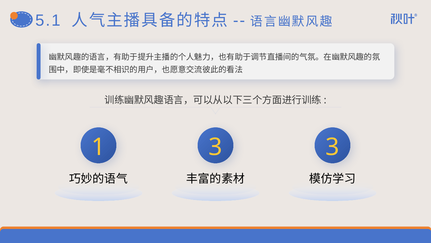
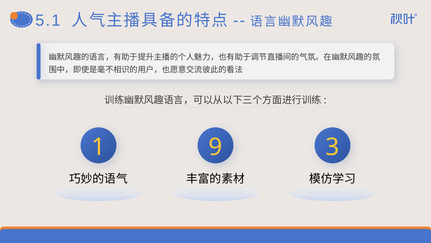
1 3: 3 -> 9 (215, 147)
